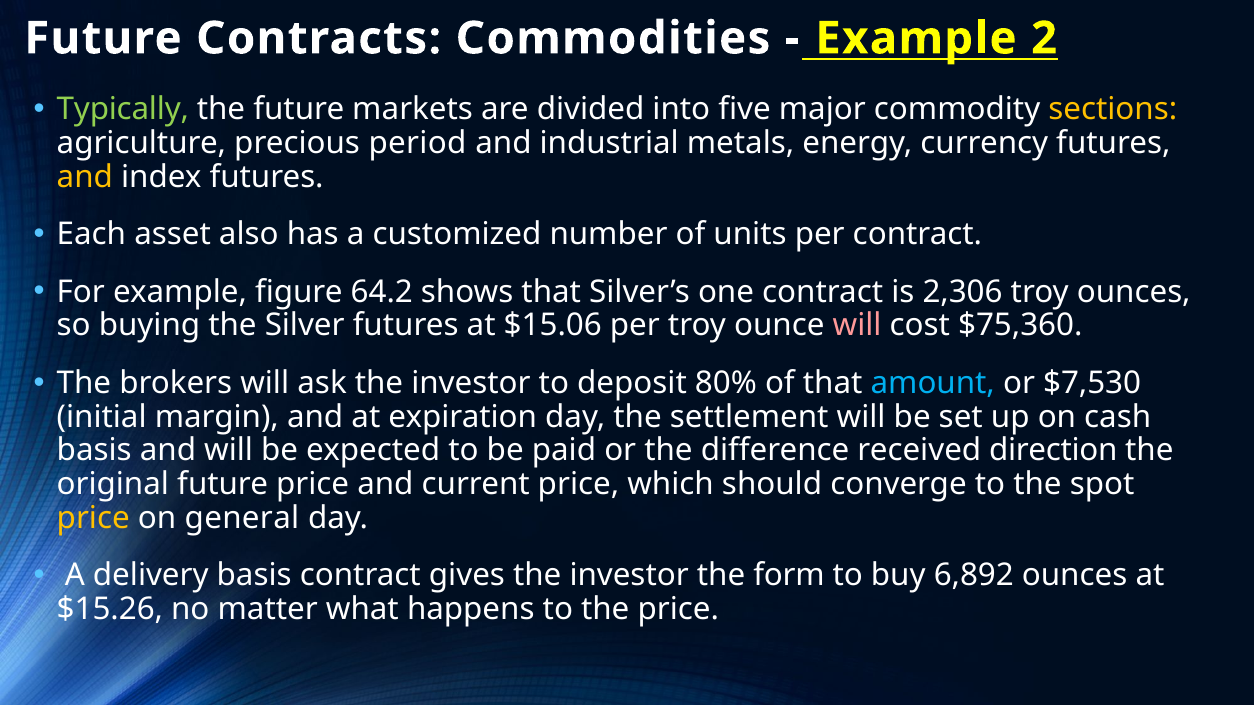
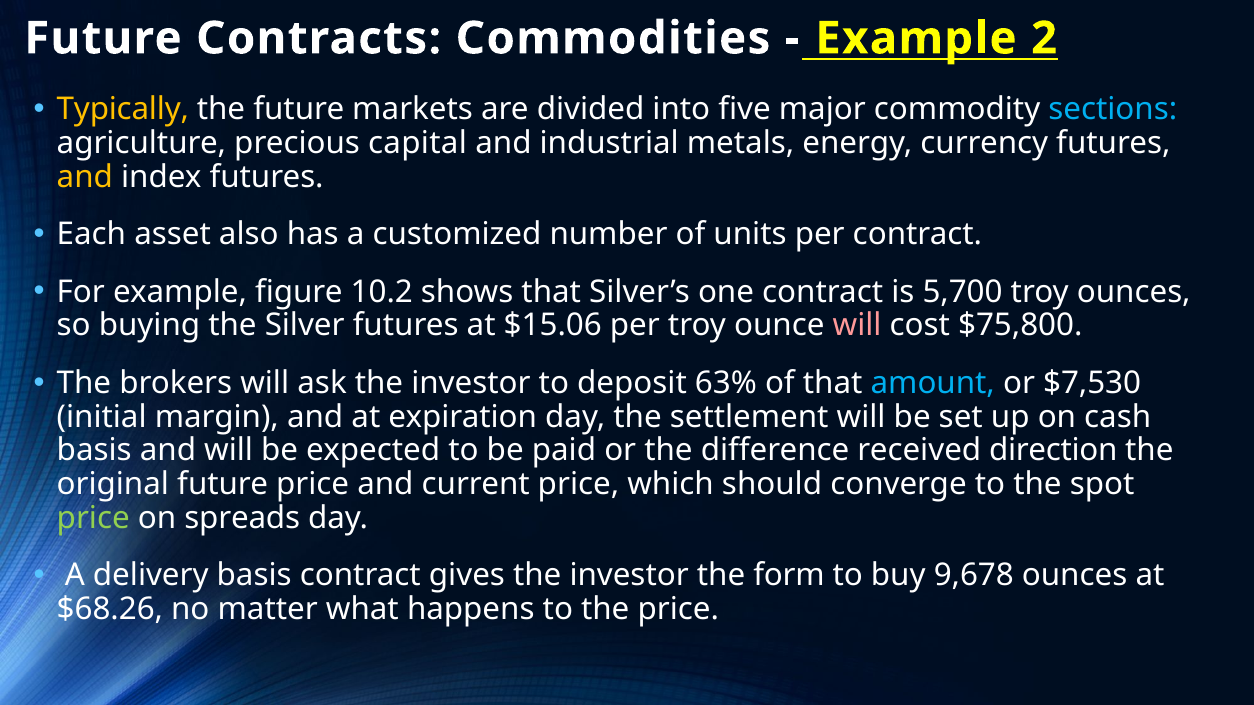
Typically colour: light green -> yellow (123, 110)
sections colour: yellow -> light blue (1113, 110)
period: period -> capital (418, 143)
64.2: 64.2 -> 10.2 (382, 292)
2,306: 2,306 -> 5,700 (963, 292)
$75,360: $75,360 -> $75,800 (1020, 326)
80%: 80% -> 63% (726, 383)
price colour: yellow -> light green (93, 519)
general: general -> spreads (242, 519)
6,892: 6,892 -> 9,678 (974, 576)
$15.26: $15.26 -> $68.26 (110, 610)
